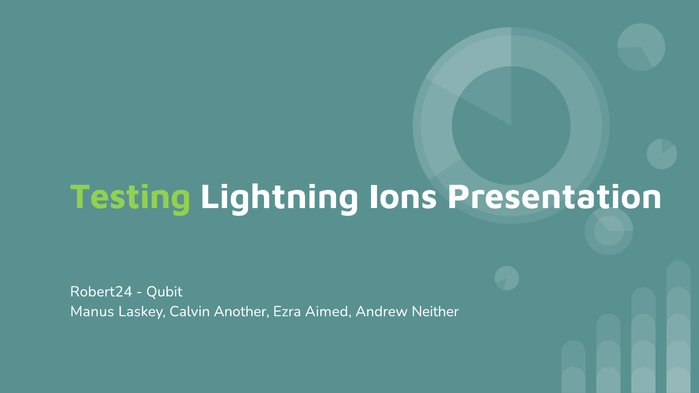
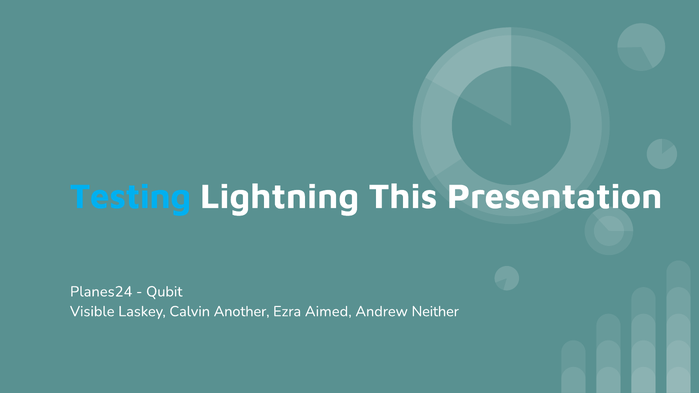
Testing colour: light green -> light blue (130, 197)
Ions: Ions -> This (403, 197)
Robert24: Robert24 -> Planes24 (101, 292)
Manus: Manus -> Visible (92, 312)
